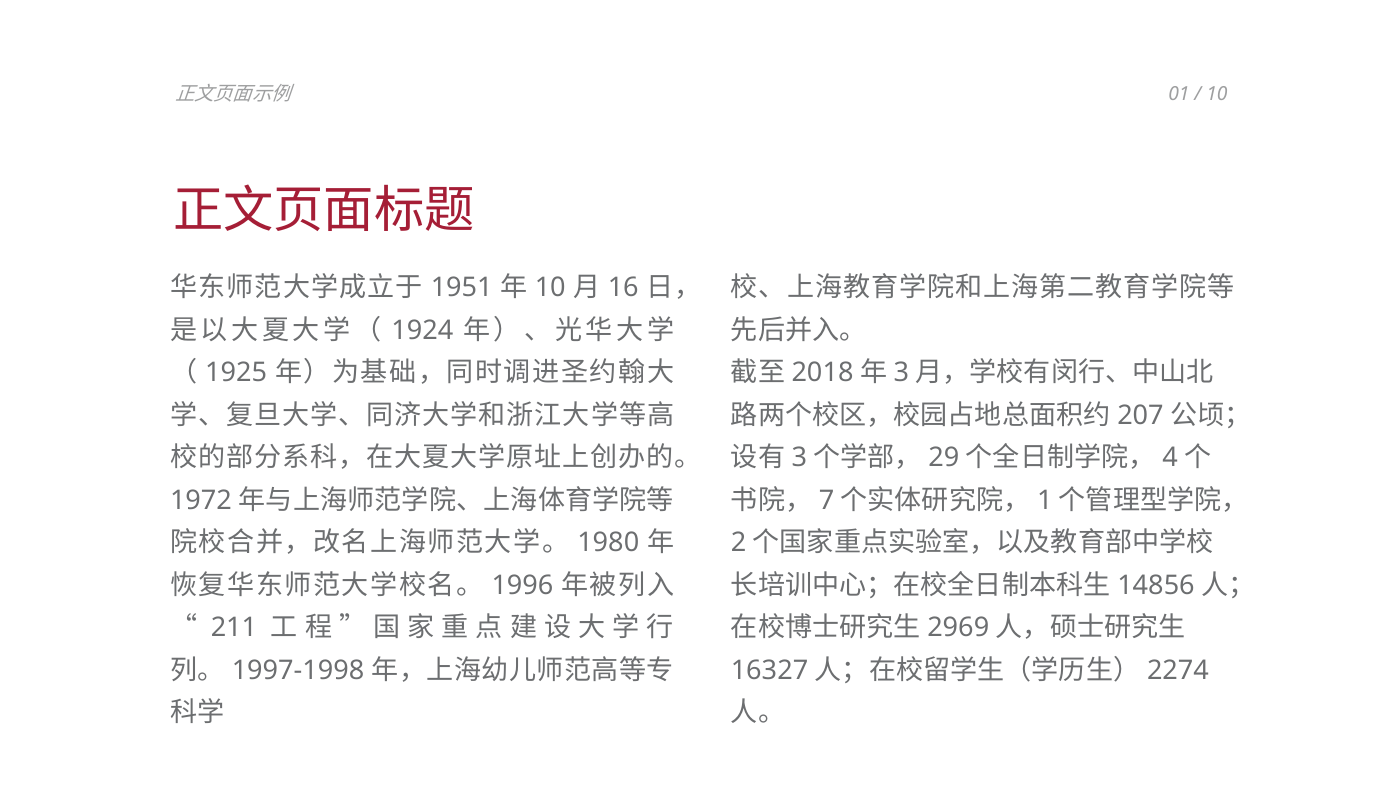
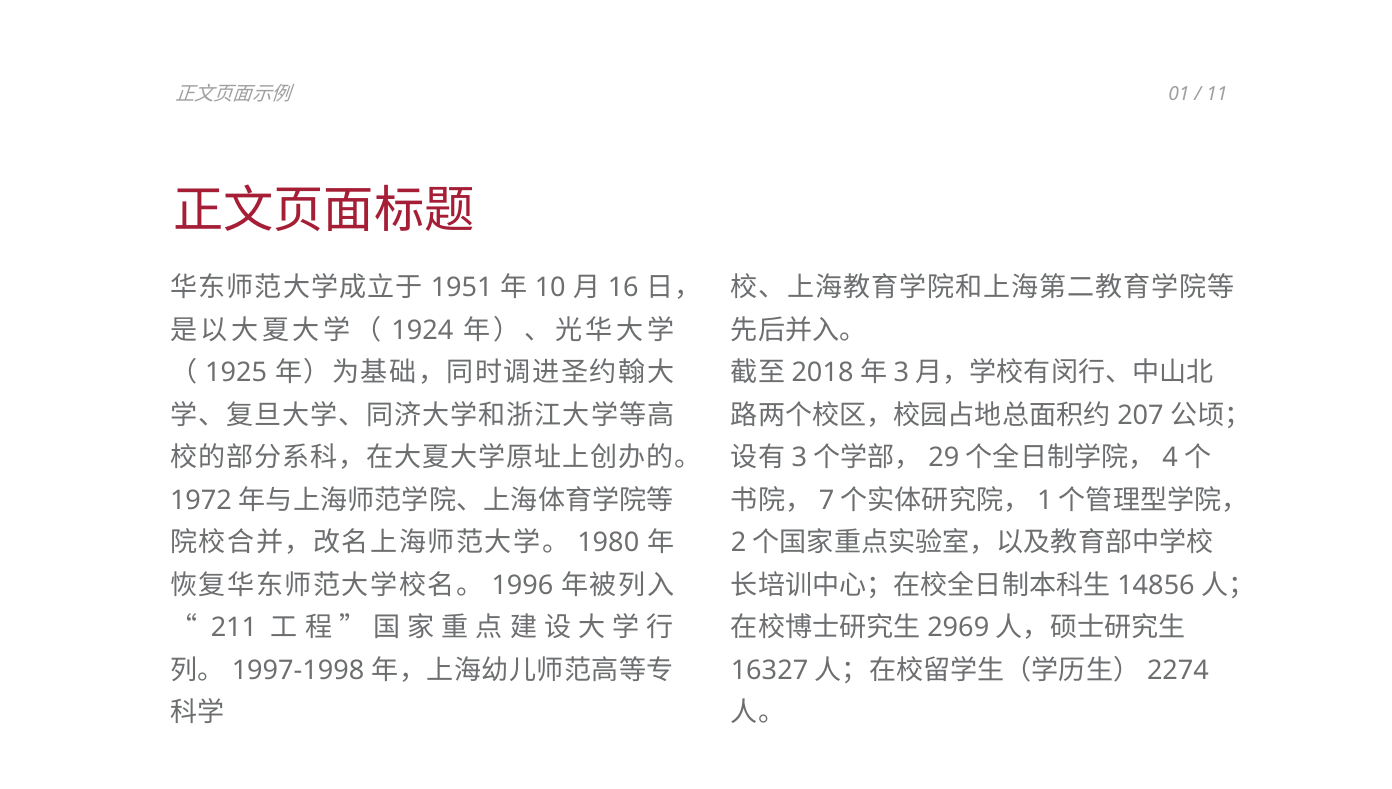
10: 10 -> 11 (1217, 94)
